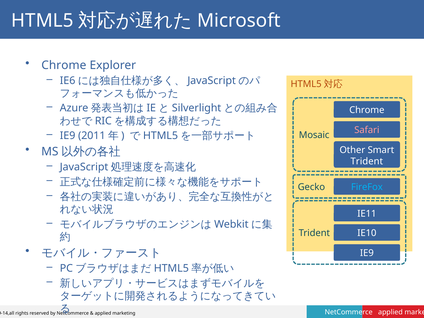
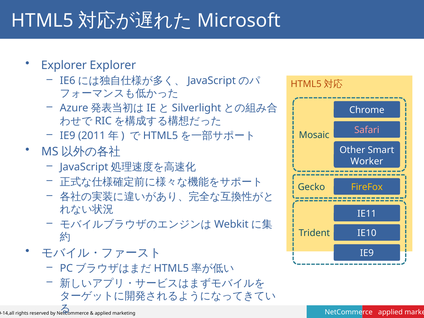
Chrome: Chrome -> Explorer (64, 65)
Trident: Trident -> Worker (367, 162)
FireFox colour: light blue -> yellow (367, 187)
